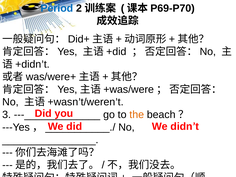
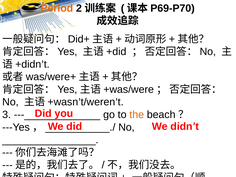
Period colour: blue -> orange (57, 8)
